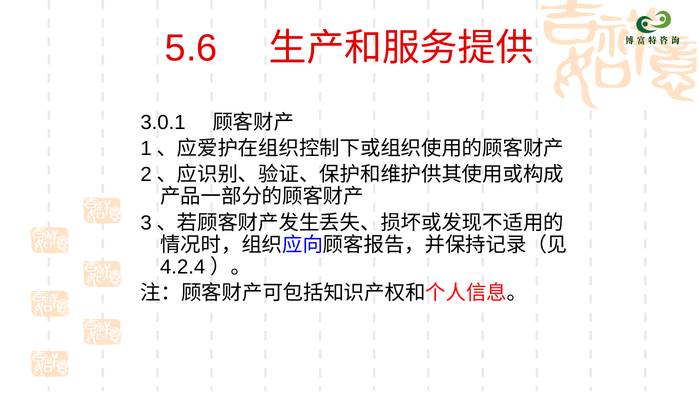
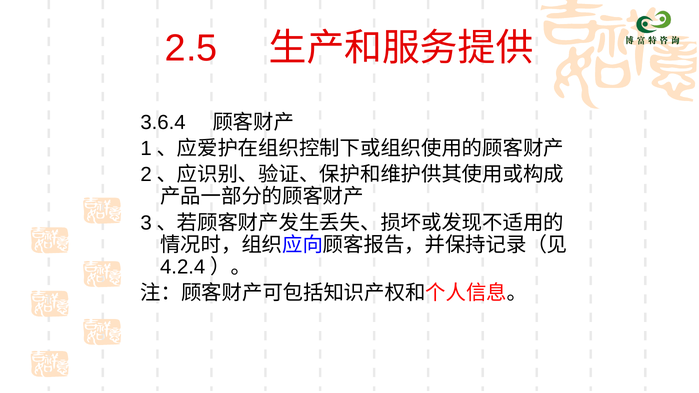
5.6: 5.6 -> 2.5 (191, 48)
3.0.1: 3.0.1 -> 3.6.4 (163, 123)
